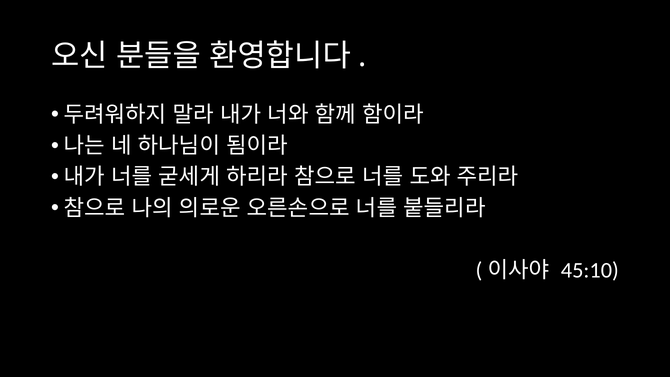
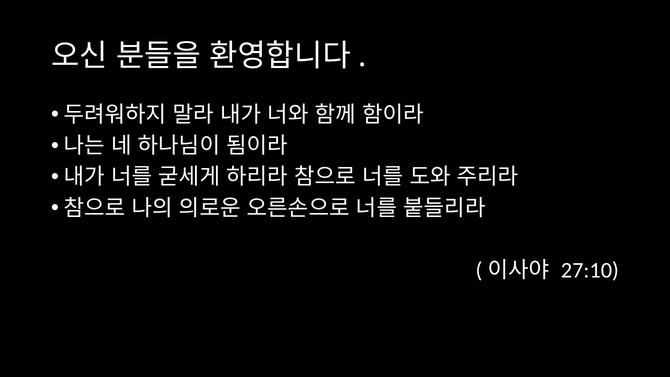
45:10: 45:10 -> 27:10 (590, 270)
